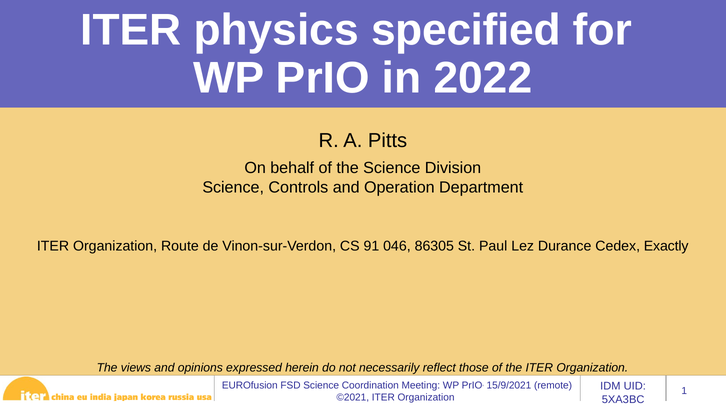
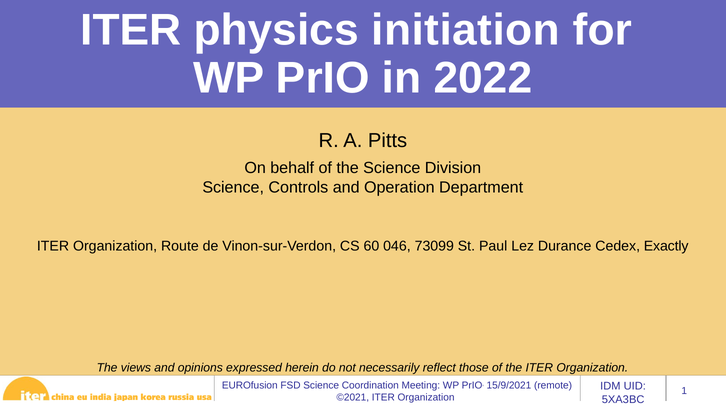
specified: specified -> initiation (466, 30)
91: 91 -> 60 (371, 247)
86305: 86305 -> 73099 (434, 247)
